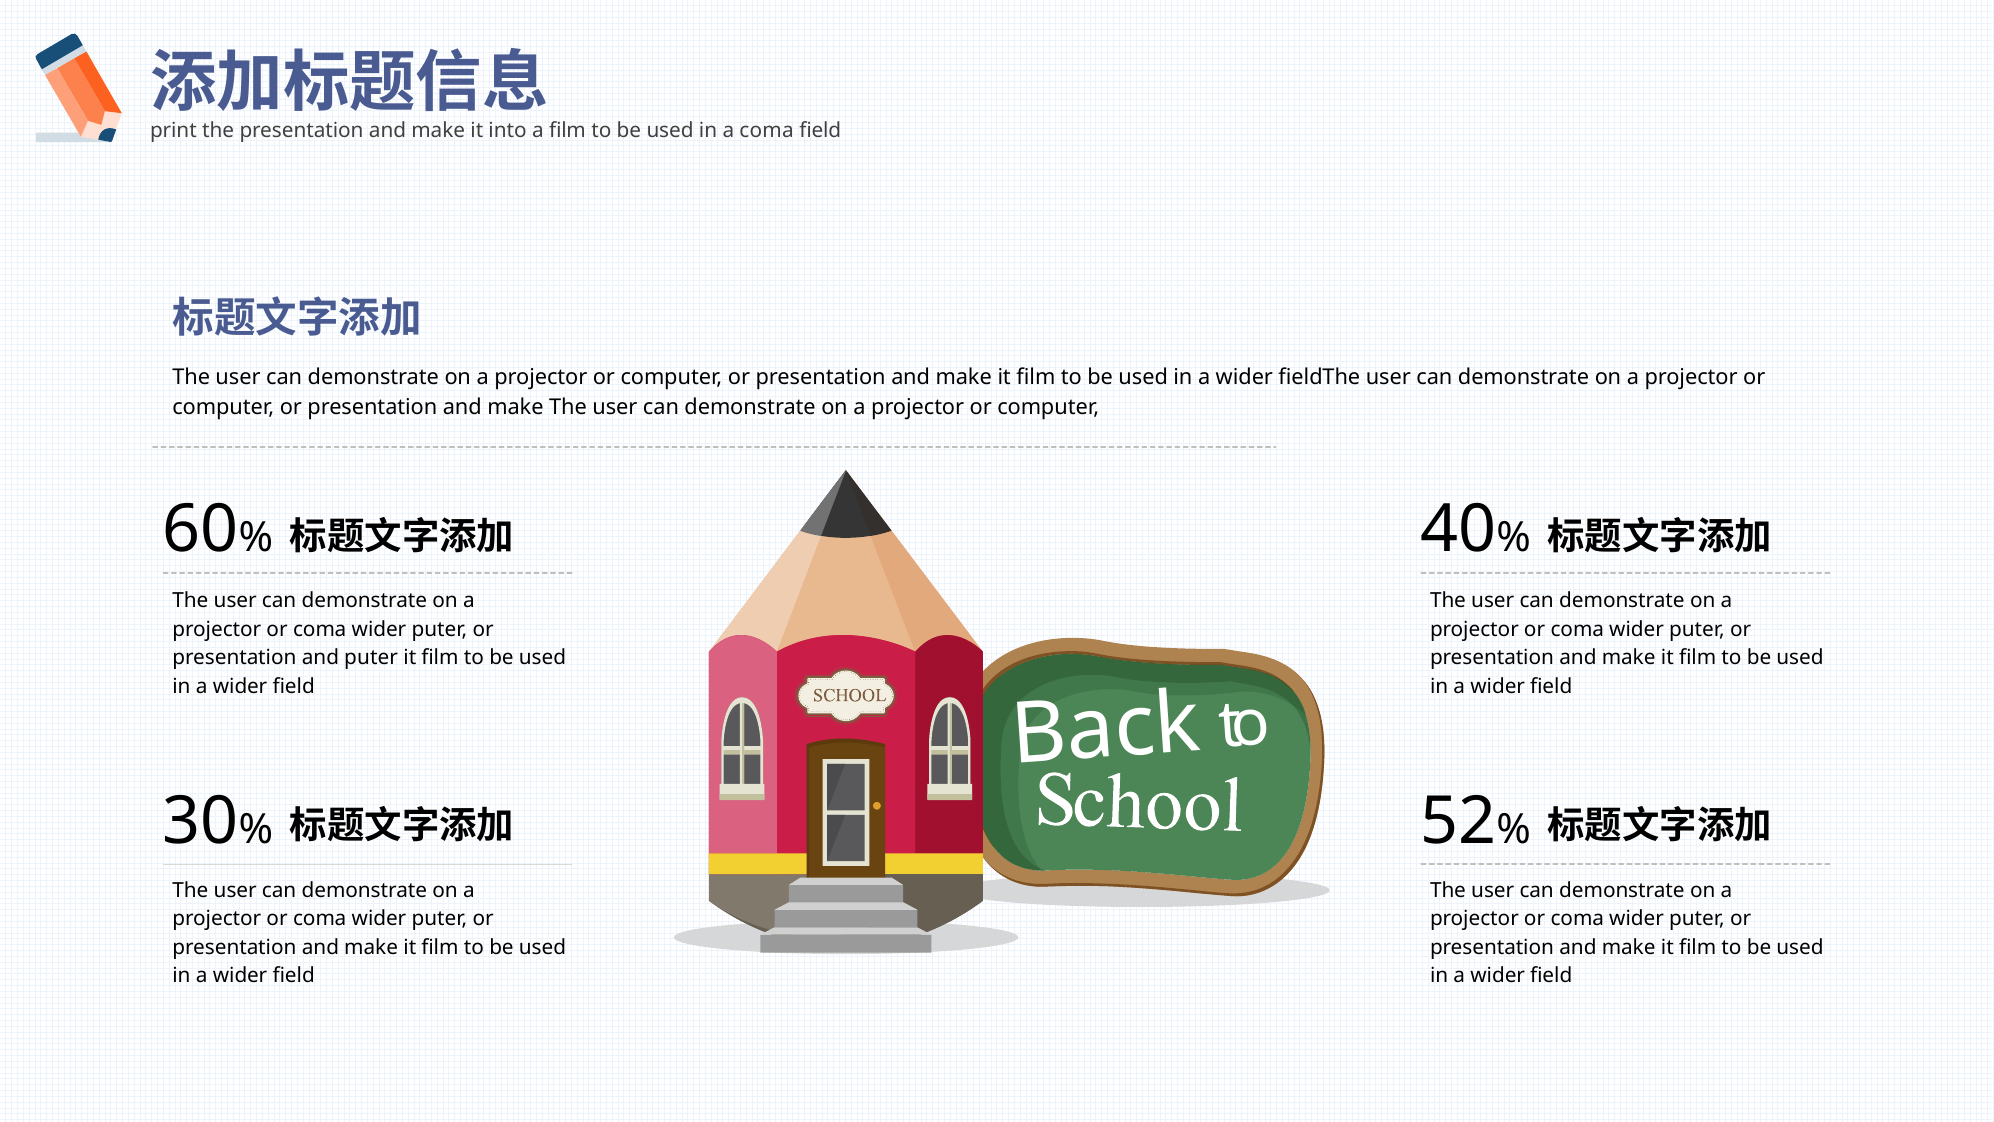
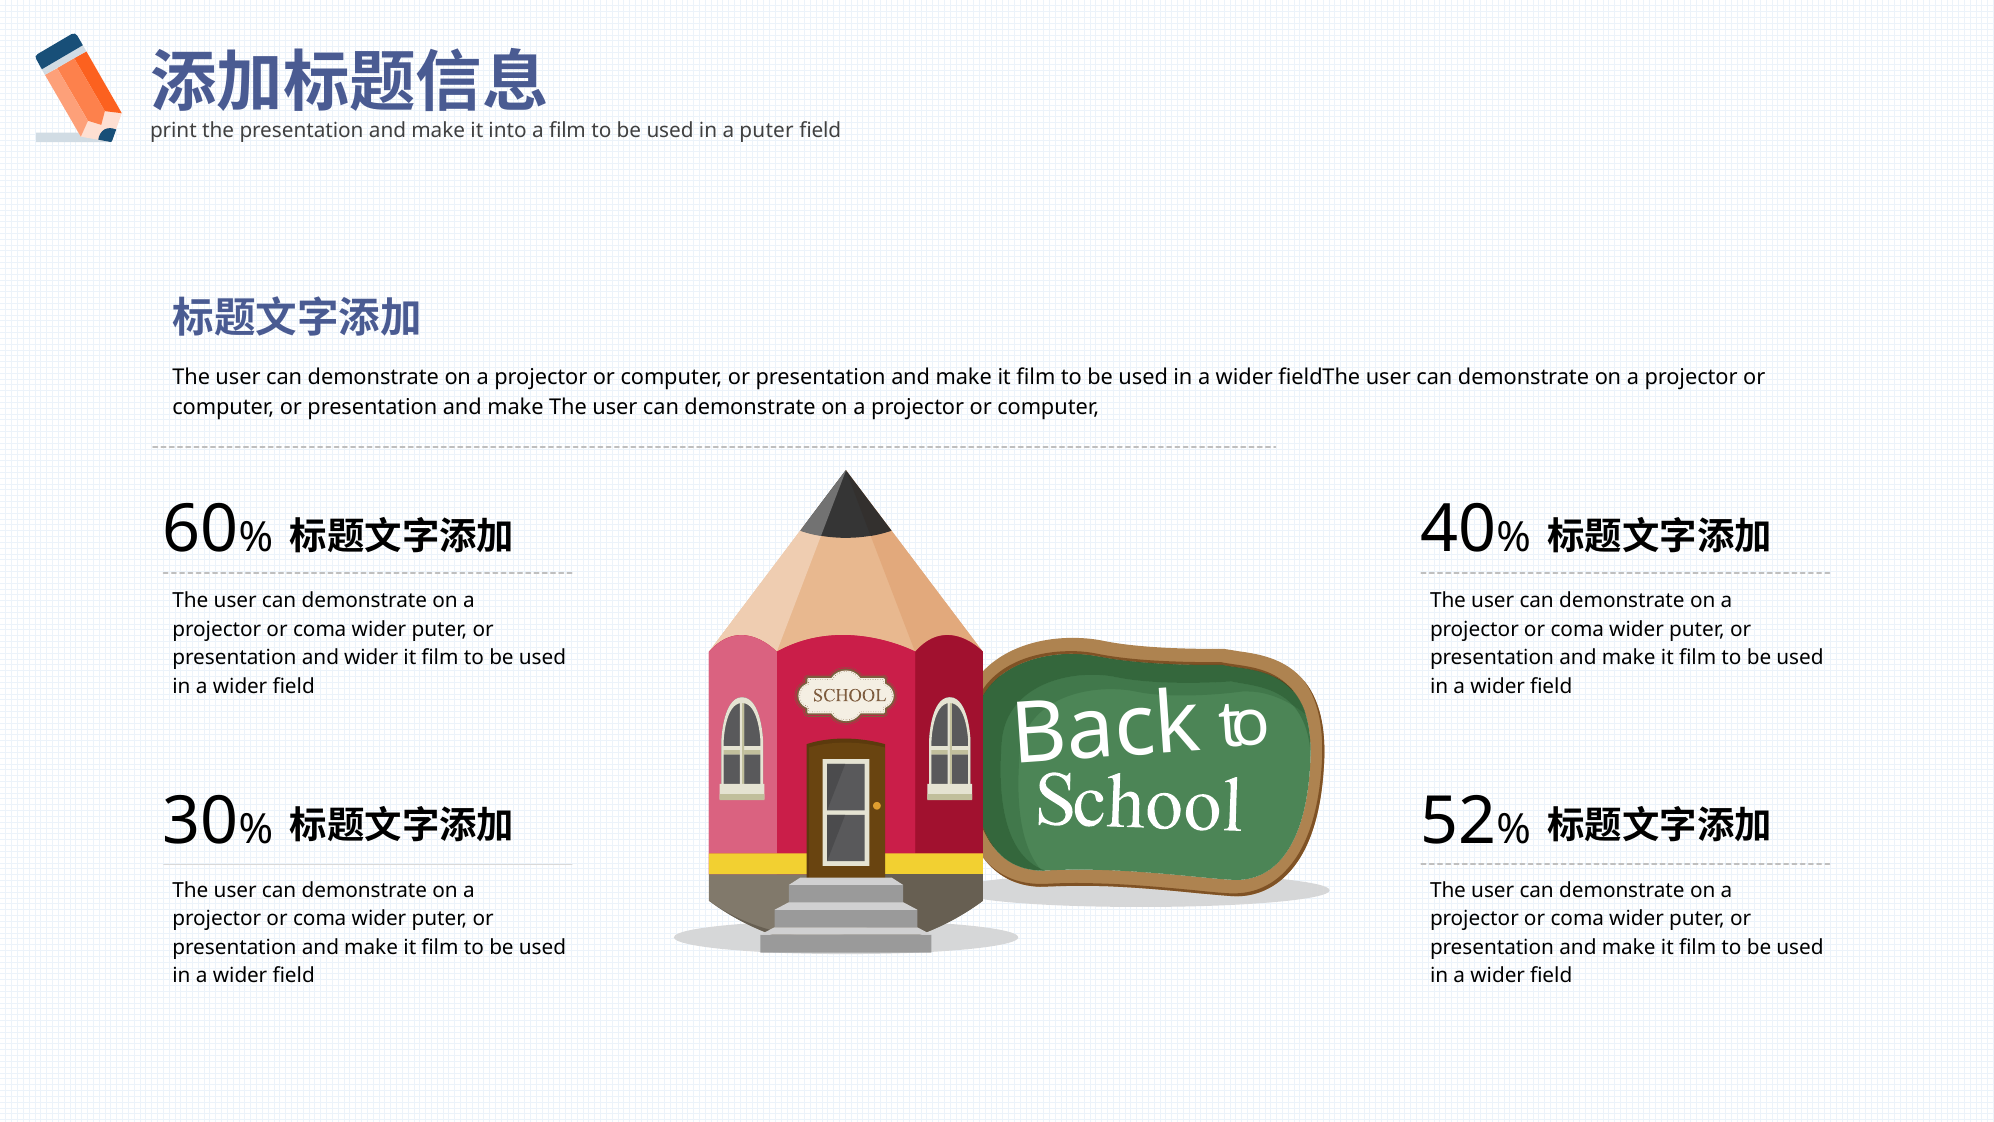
a coma: coma -> puter (767, 131)
and puter: puter -> wider (371, 658)
